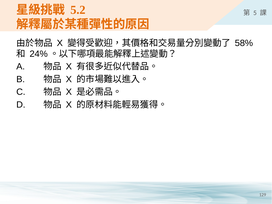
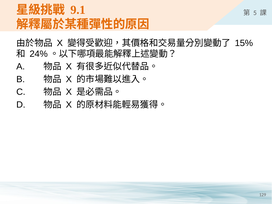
5.2: 5.2 -> 9.1 (78, 10)
58%: 58% -> 15% (244, 43)
